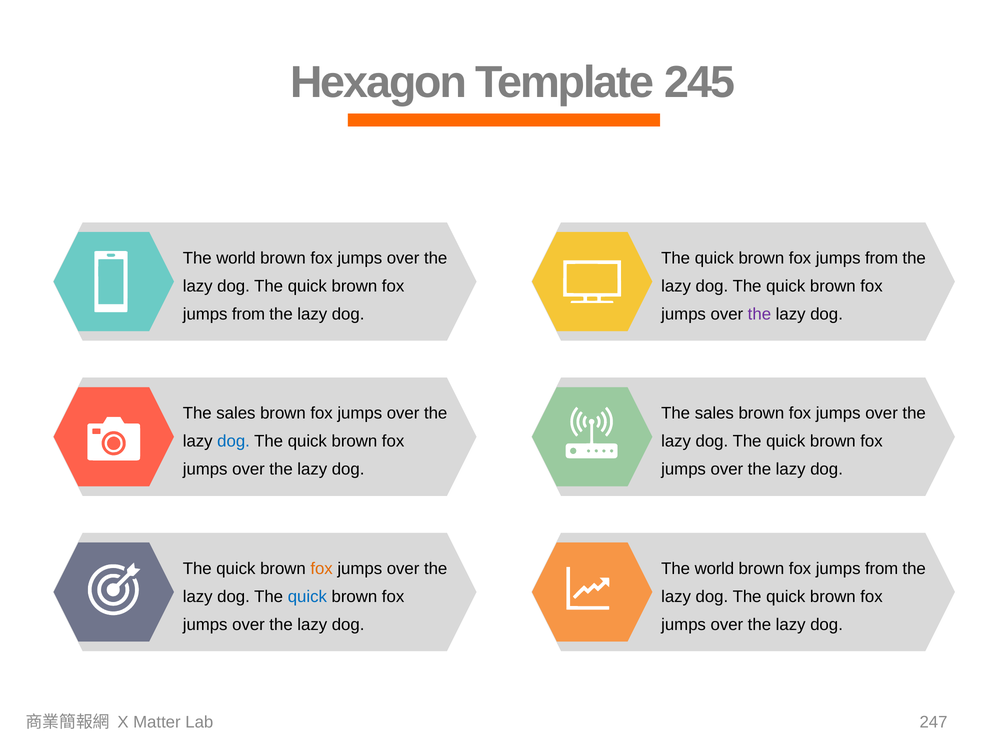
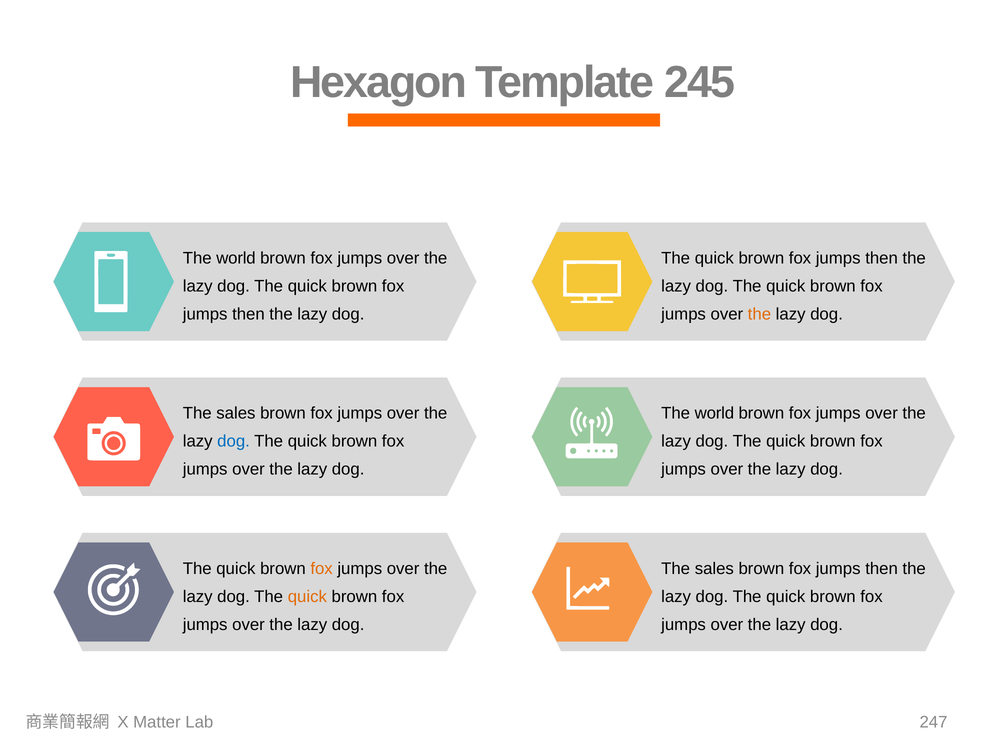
from: from -> then (882, 258)
from: from -> then (248, 314)
the colour: purple -> orange (759, 314)
sales: sales -> world (714, 413)
world: world -> sales (714, 569)
from: from -> then (882, 569)
quick colour: blue -> orange (307, 597)
